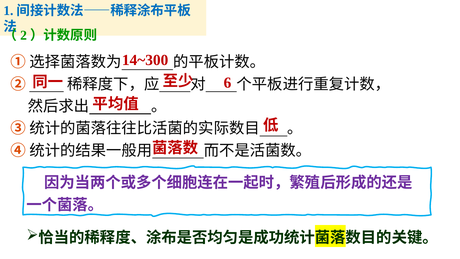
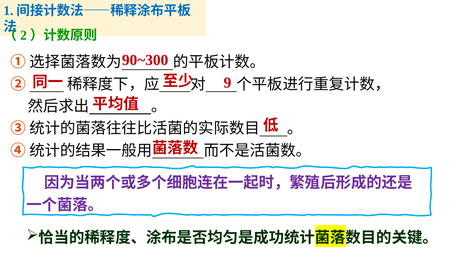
14~300: 14~300 -> 90~300 (145, 60)
6: 6 -> 9 (227, 83)
